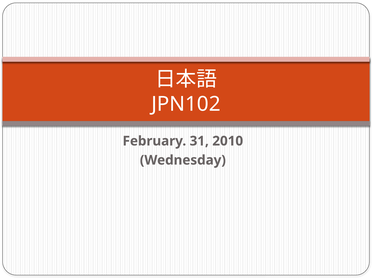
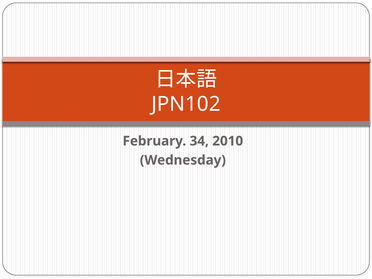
31: 31 -> 34 (199, 141)
